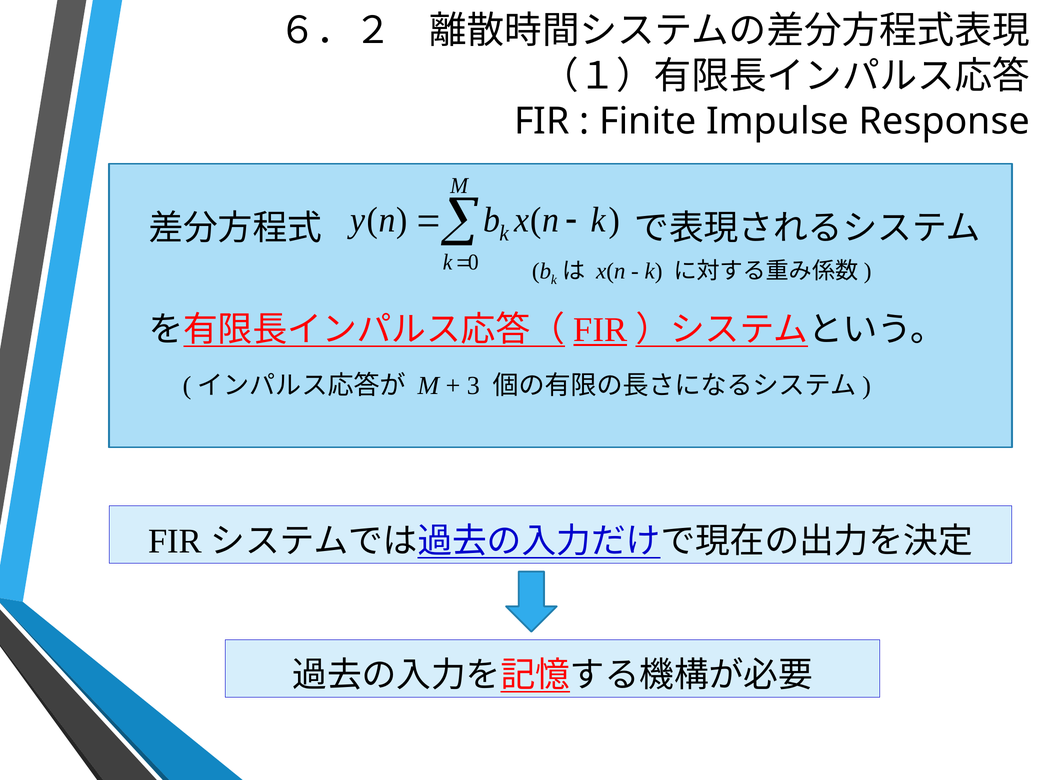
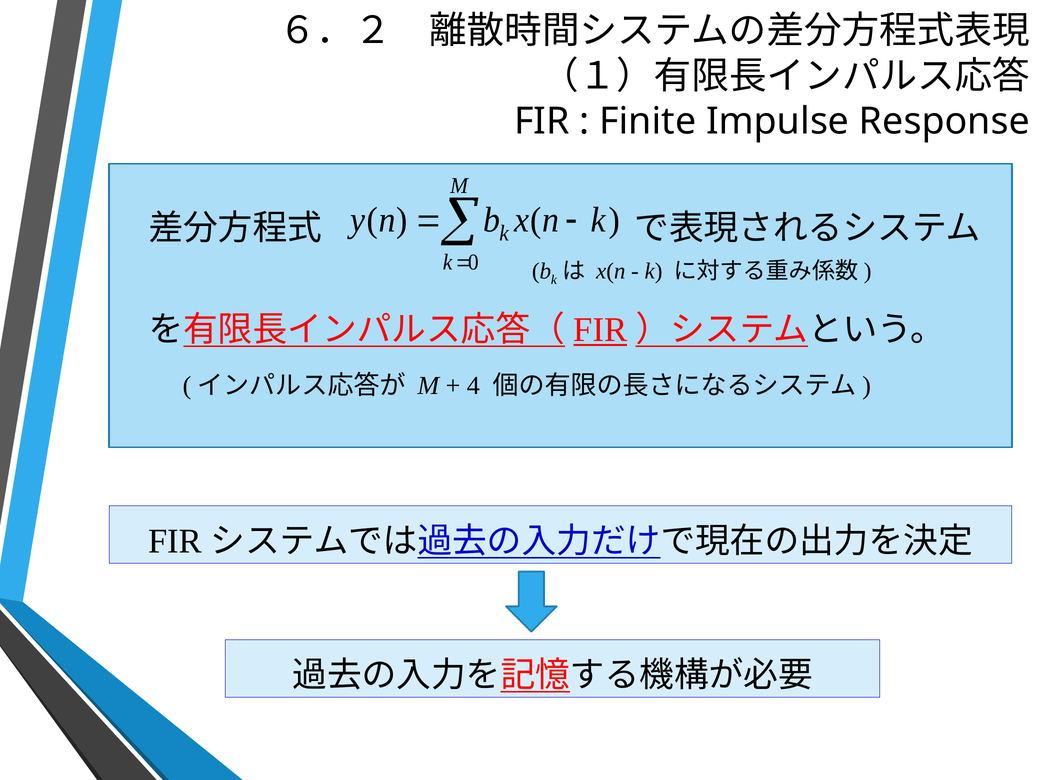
3: 3 -> 4 (473, 386)
